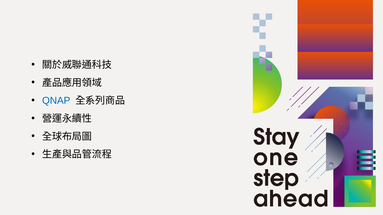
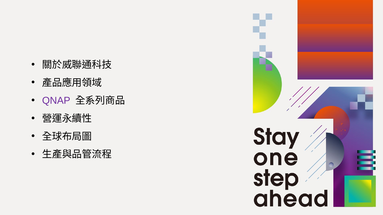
QNAP colour: blue -> purple (56, 101)
